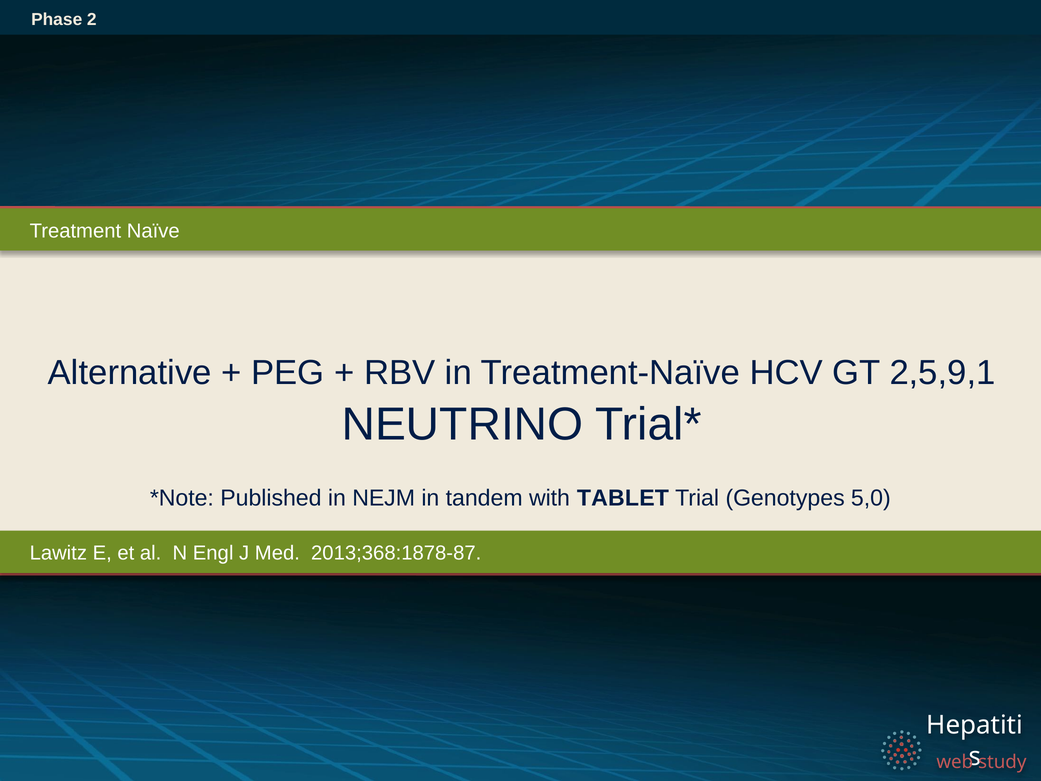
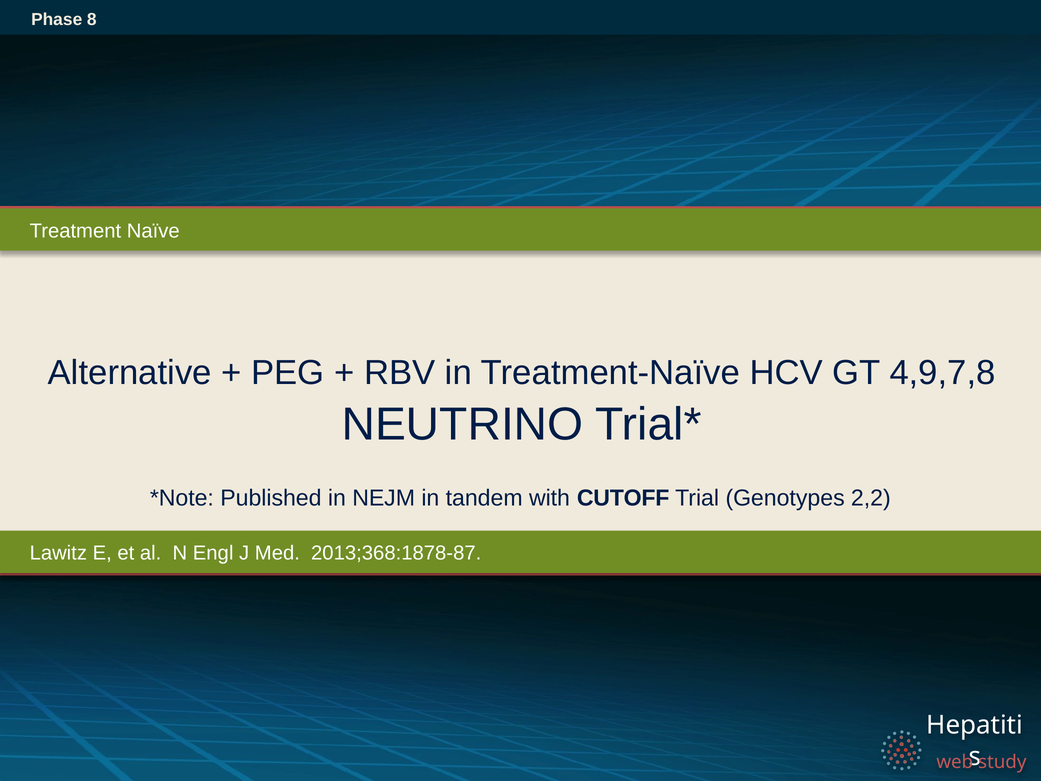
2: 2 -> 8 (92, 19)
2,5,9,1: 2,5,9,1 -> 4,9,7,8 (943, 373)
TABLET: TABLET -> CUTOFF (623, 498)
5,0: 5,0 -> 2,2 (871, 498)
